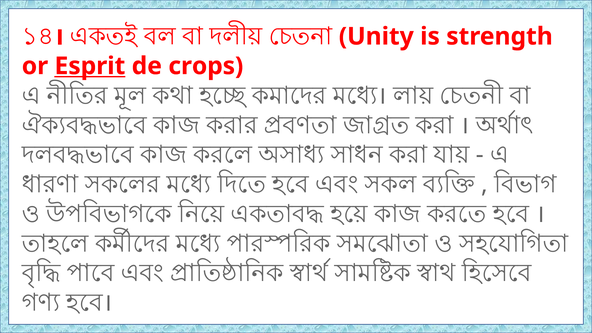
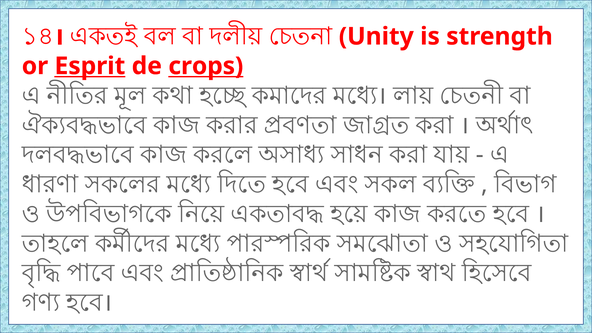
crops underline: none -> present (206, 66)
